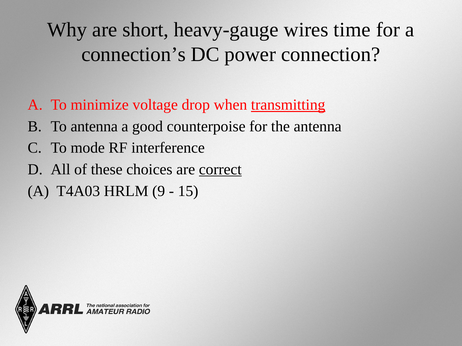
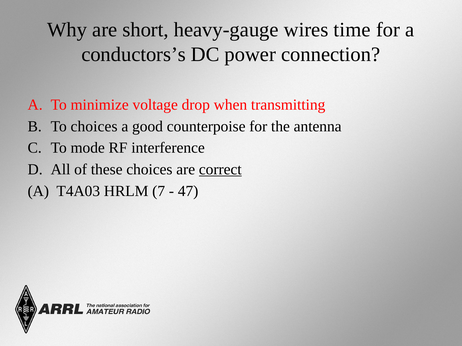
connection’s: connection’s -> conductors’s (134, 55)
transmitting underline: present -> none (288, 105)
To antenna: antenna -> choices (94, 127)
9: 9 -> 7 (159, 191)
15: 15 -> 47 (188, 191)
